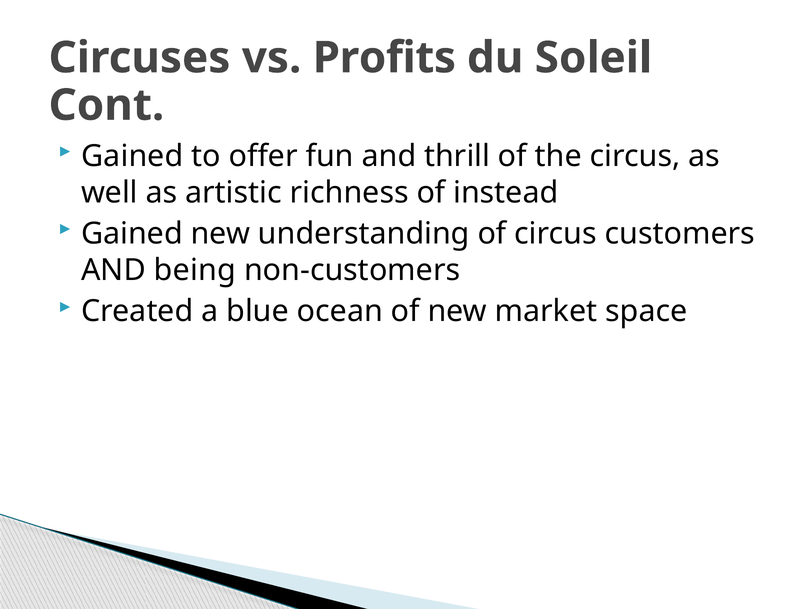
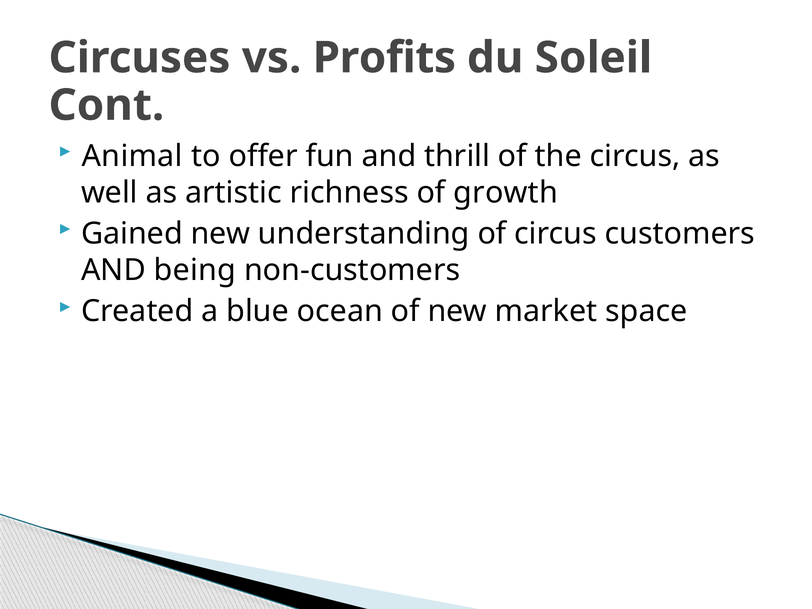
Gained: Gained -> Animal (132, 156)
instead: instead -> growth (506, 193)
